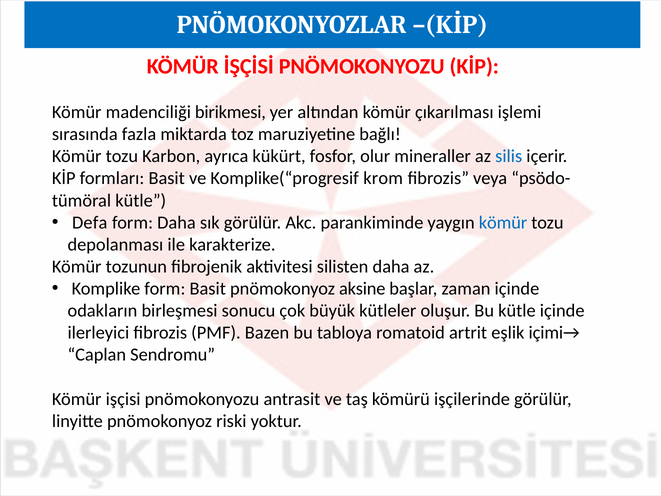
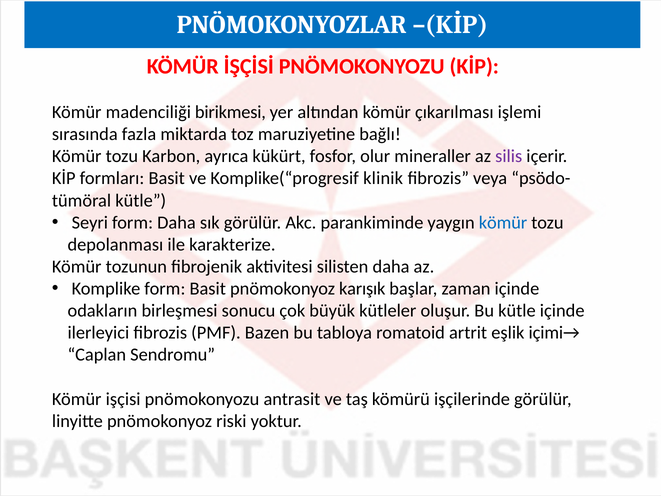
silis colour: blue -> purple (509, 156)
krom: krom -> klinik (383, 178)
Defa: Defa -> Seyri (90, 222)
aksine: aksine -> karışık (362, 289)
